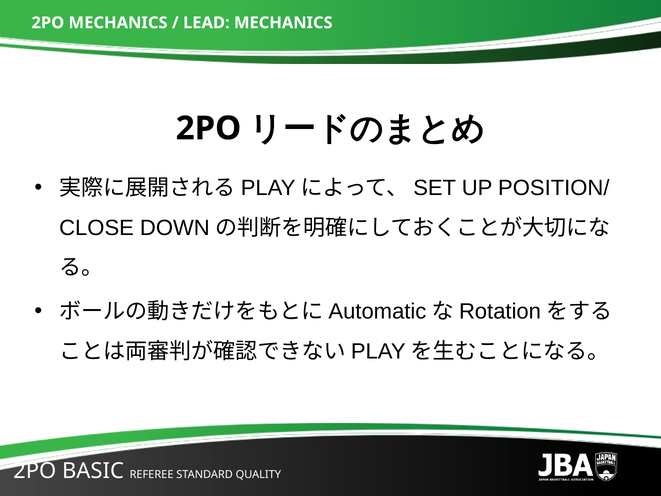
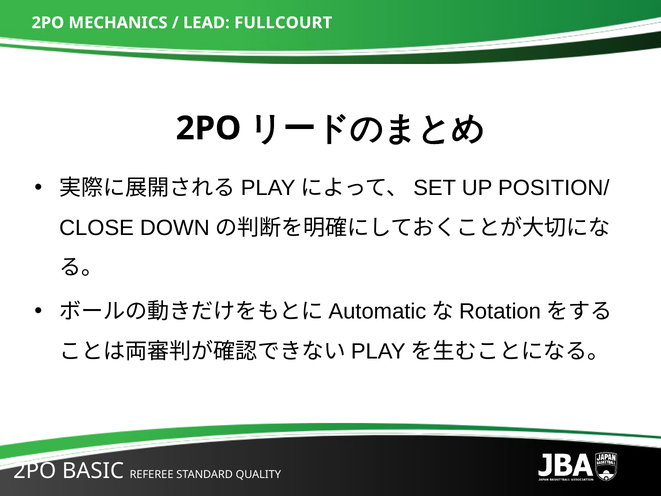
LEAD MECHANICS: MECHANICS -> FULLCOURT (283, 23)
